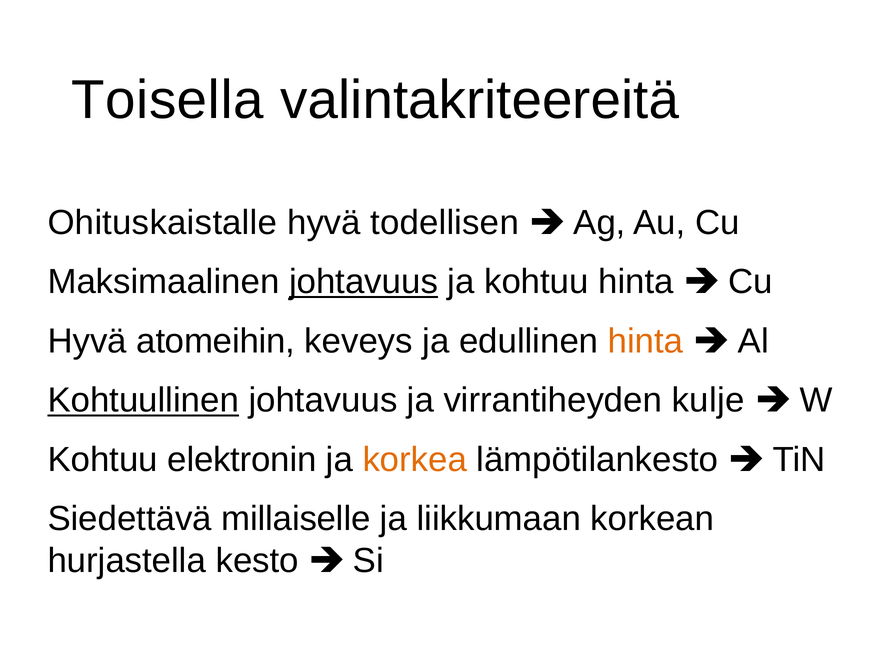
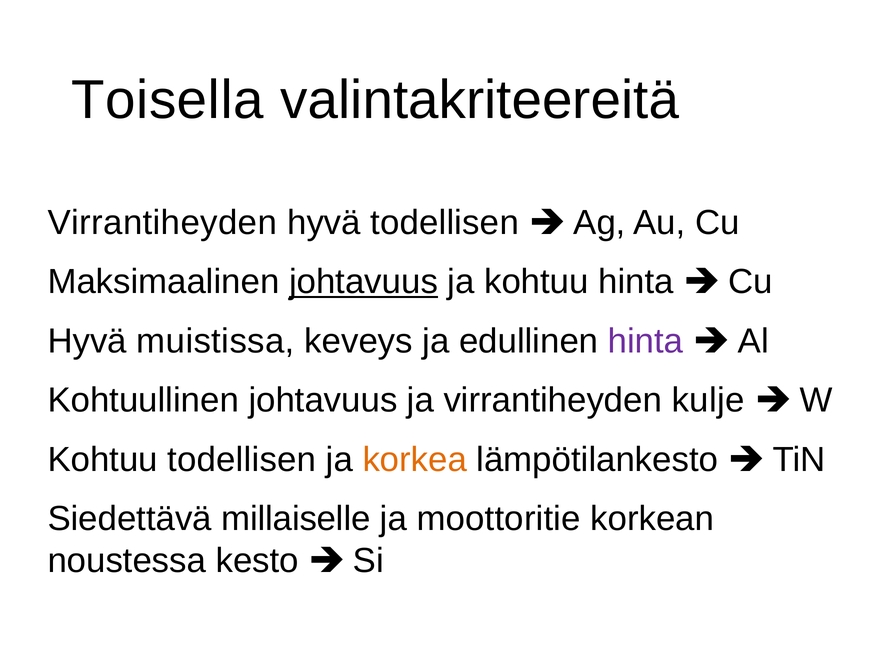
Ohituskaistalle: Ohituskaistalle -> Virrantiheyden (162, 223)
atomeihin: atomeihin -> muistissa (215, 341)
hinta colour: orange -> purple (645, 341)
Kohtuullinen underline: present -> none (143, 400)
Kohtuu elektronin: elektronin -> todellisen (242, 460)
liikkumaan: liikkumaan -> moottoritie (499, 519)
hurjastella: hurjastella -> noustessa (127, 561)
